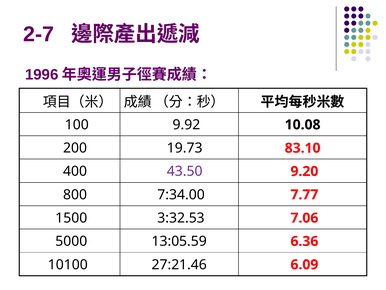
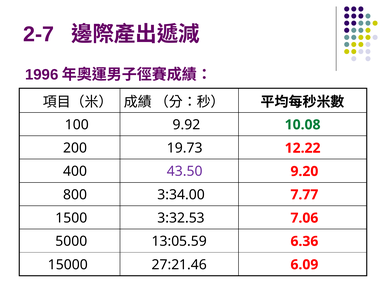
10.08 colour: black -> green (303, 125)
83.10: 83.10 -> 12.22 (303, 148)
7:34.00: 7:34.00 -> 3:34.00 (181, 194)
10100: 10100 -> 15000 (68, 264)
